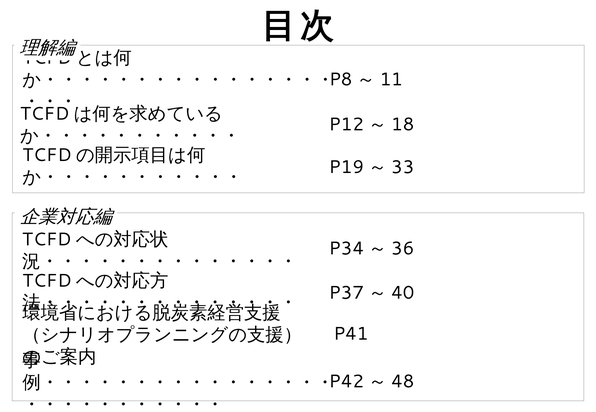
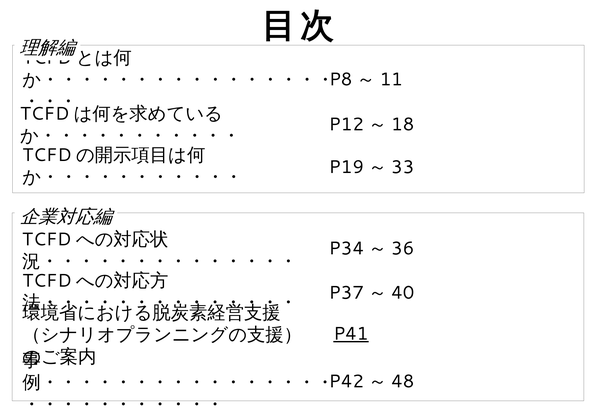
P41 underline: none -> present (351, 334)
